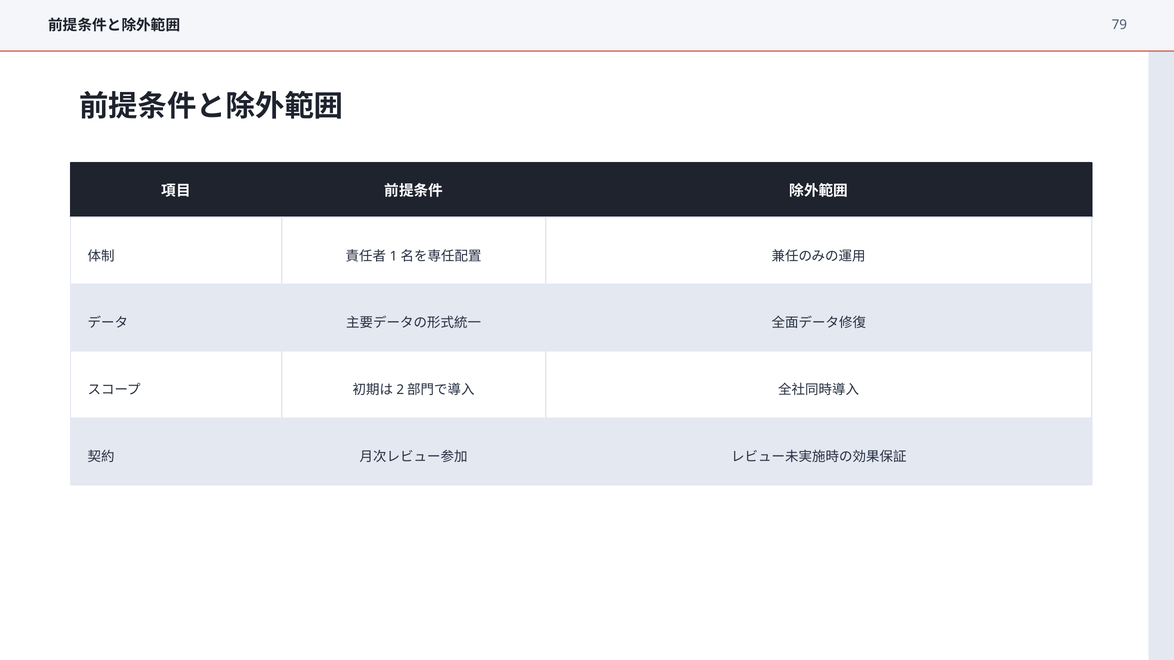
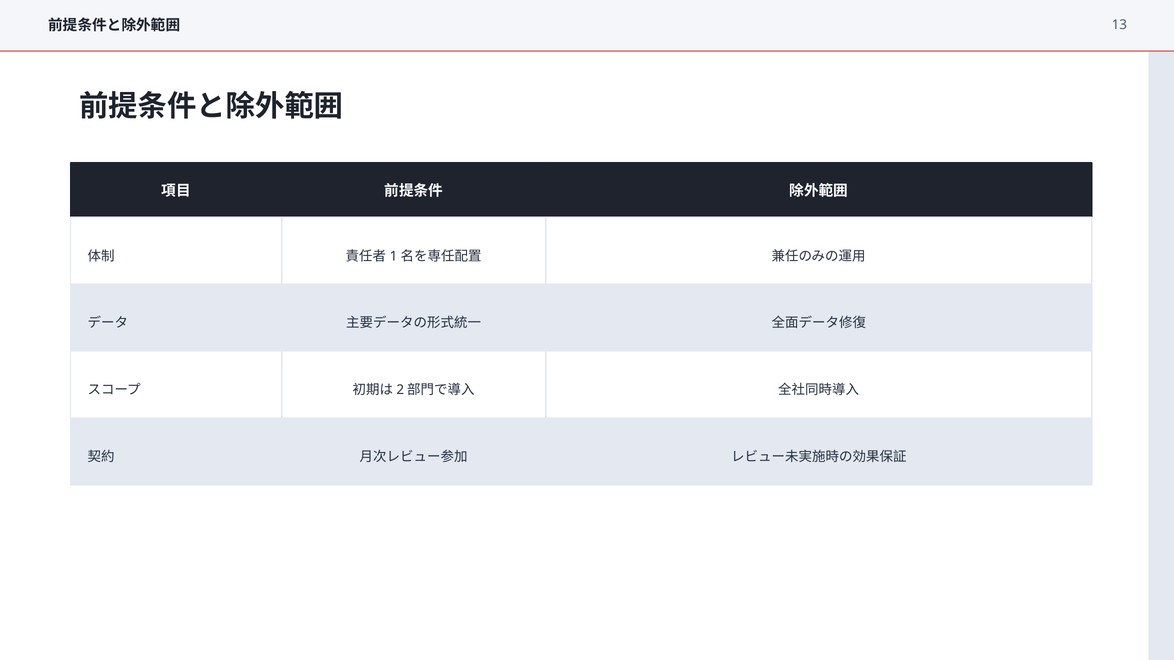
79: 79 -> 13 (1119, 25)
